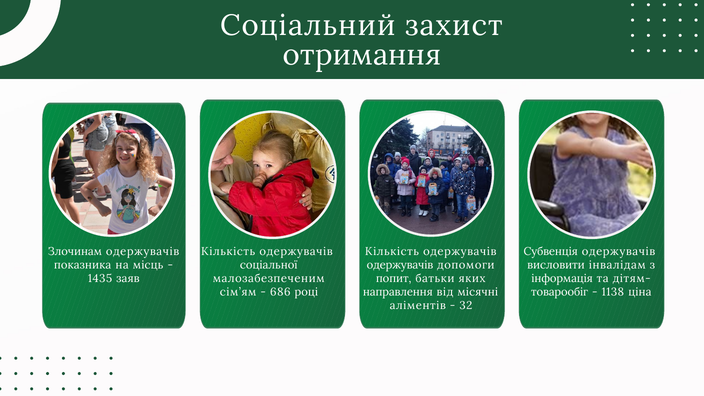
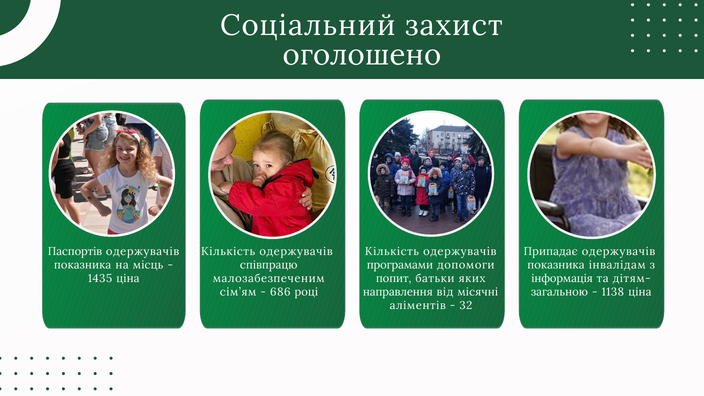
отримання: отримання -> оголошено (362, 55)
Злочинам: Злочинам -> Паспортів (75, 251)
Субвенція: Субвенція -> Припадає (551, 251)
соціальної: соціальної -> співпрацю (269, 265)
одержувачів: одержувачів -> програмами (400, 265)
висловити: висловити -> показника (556, 265)
1435 заяв: заяв -> ціна (128, 278)
товарообіг: товарообіг -> загальною (559, 292)
